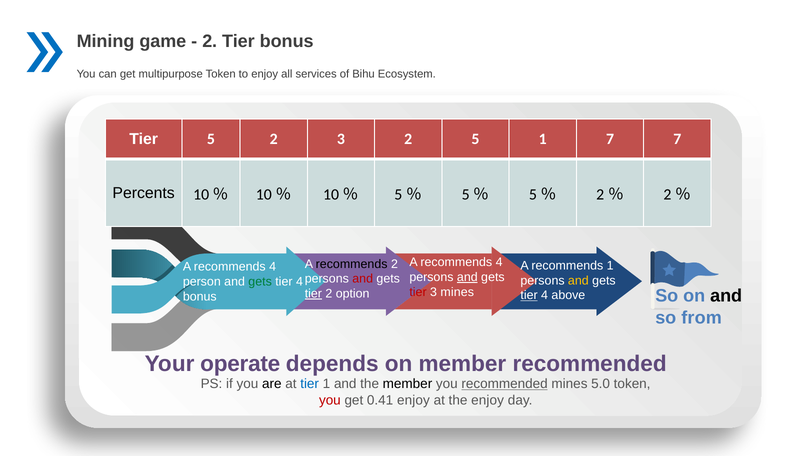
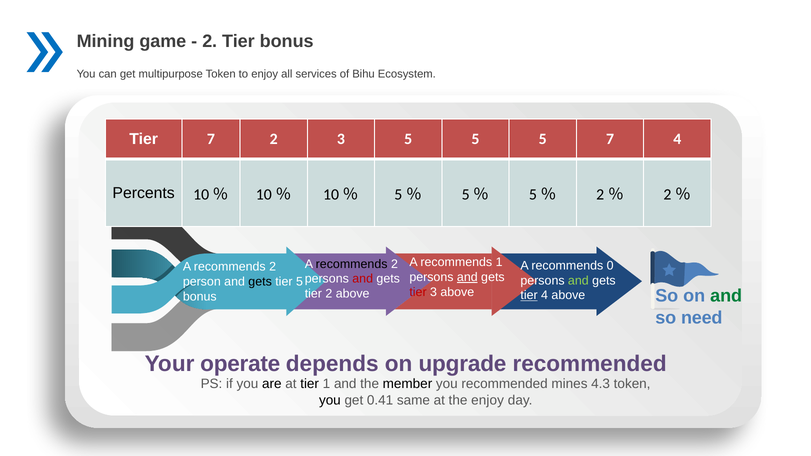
Tier 5: 5 -> 7 (211, 139)
3 2: 2 -> 5 (408, 139)
1: 1 -> 5 (543, 139)
7 7: 7 -> 4 (677, 139)
4: 4 -> 1 (499, 262)
recommends 1: 1 -> 0 (610, 266)
4: 4 -> 2 (273, 267)
and colour: yellow -> light green (578, 281)
gets colour: green -> black (260, 282)
4: 4 -> 5 (299, 282)
3 mines: mines -> above (457, 292)
tier underline: present -> none (313, 294)
2 option: option -> above (353, 294)
and colour: black -> green (726, 296)
from: from -> need (702, 318)
on member: member -> upgrade (462, 364)
tier colour: blue -> black (310, 384)
recommended underline: present -> none (505, 384)
5.0: 5.0 -> 4.3 (601, 384)
you colour: red -> black (330, 400)
0.41 enjoy: enjoy -> same (413, 400)
